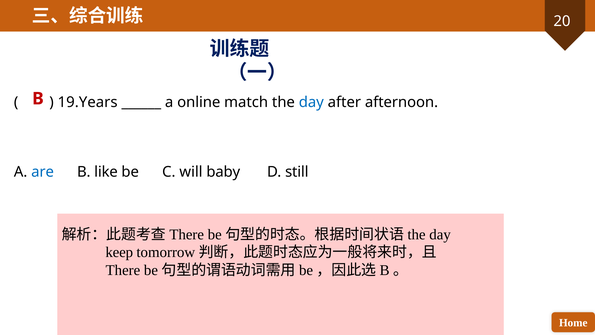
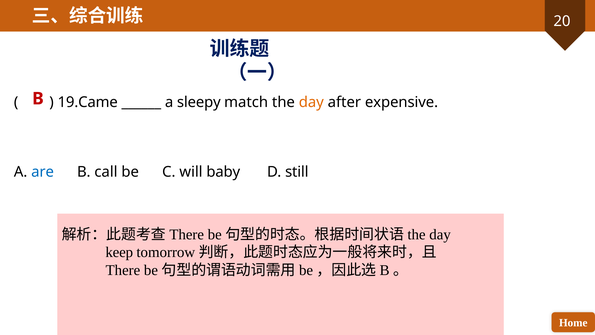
19.Years: 19.Years -> 19.Came (88, 102)
online: online -> sleepy (199, 102)
day colour: blue -> orange (311, 102)
afternoon: afternoon -> expensive (402, 102)
like: like -> call (106, 172)
